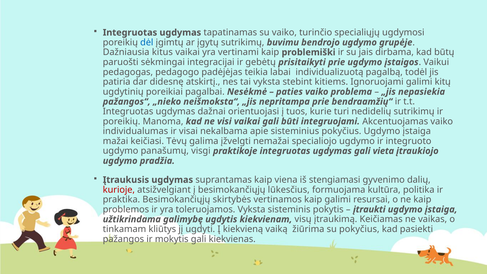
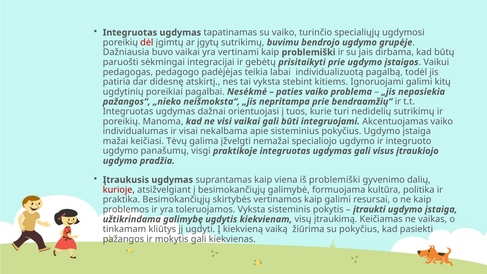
dėl colour: blue -> red (147, 42)
kitus: kitus -> buvo (162, 52)
vieta: vieta -> visus (383, 151)
iš stengiamasi: stengiamasi -> problemiški (335, 180)
lūkesčius: lūkesčius -> galimybė (289, 190)
